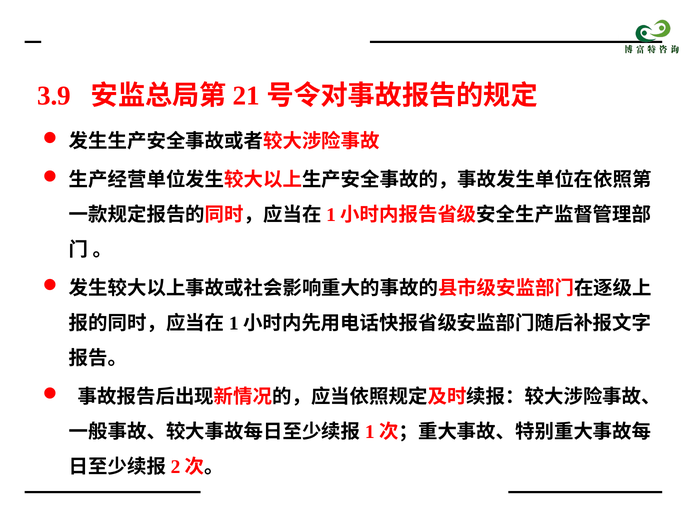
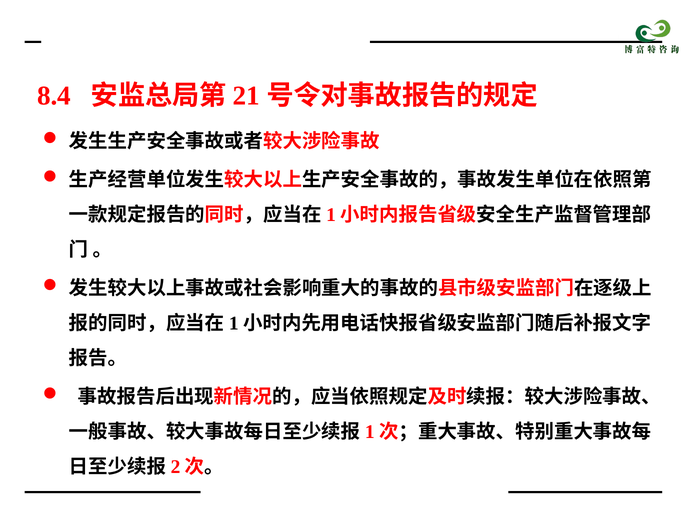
3.9: 3.9 -> 8.4 (54, 96)
